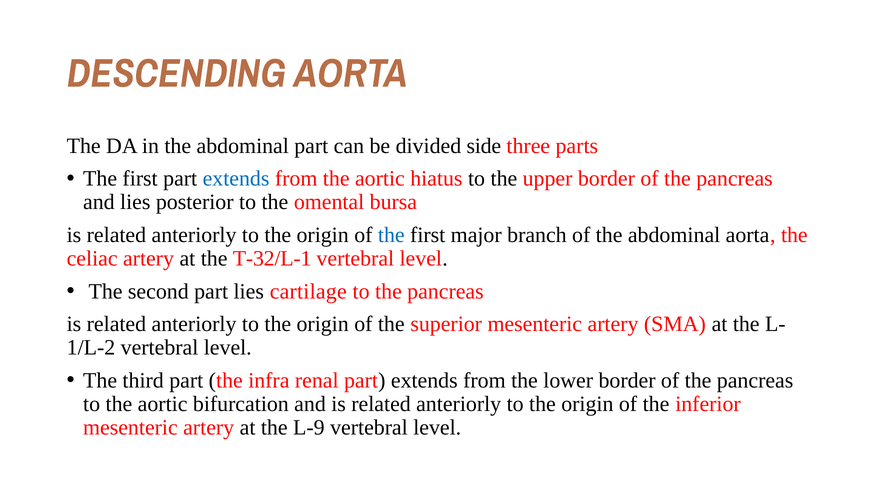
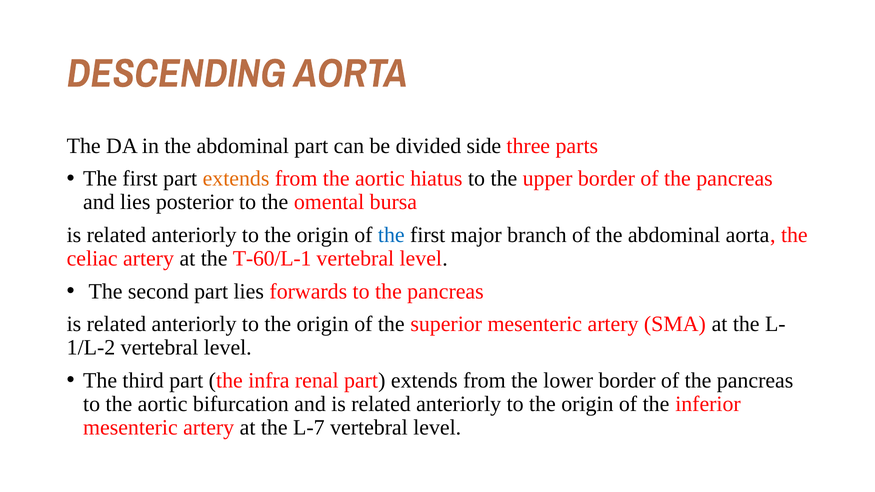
extends colour: blue -> orange (236, 179)
T-32/L-1: T-32/L-1 -> T-60/L-1 (272, 259)
cartilage: cartilage -> forwards (308, 291)
L-9: L-9 -> L-7 (309, 428)
